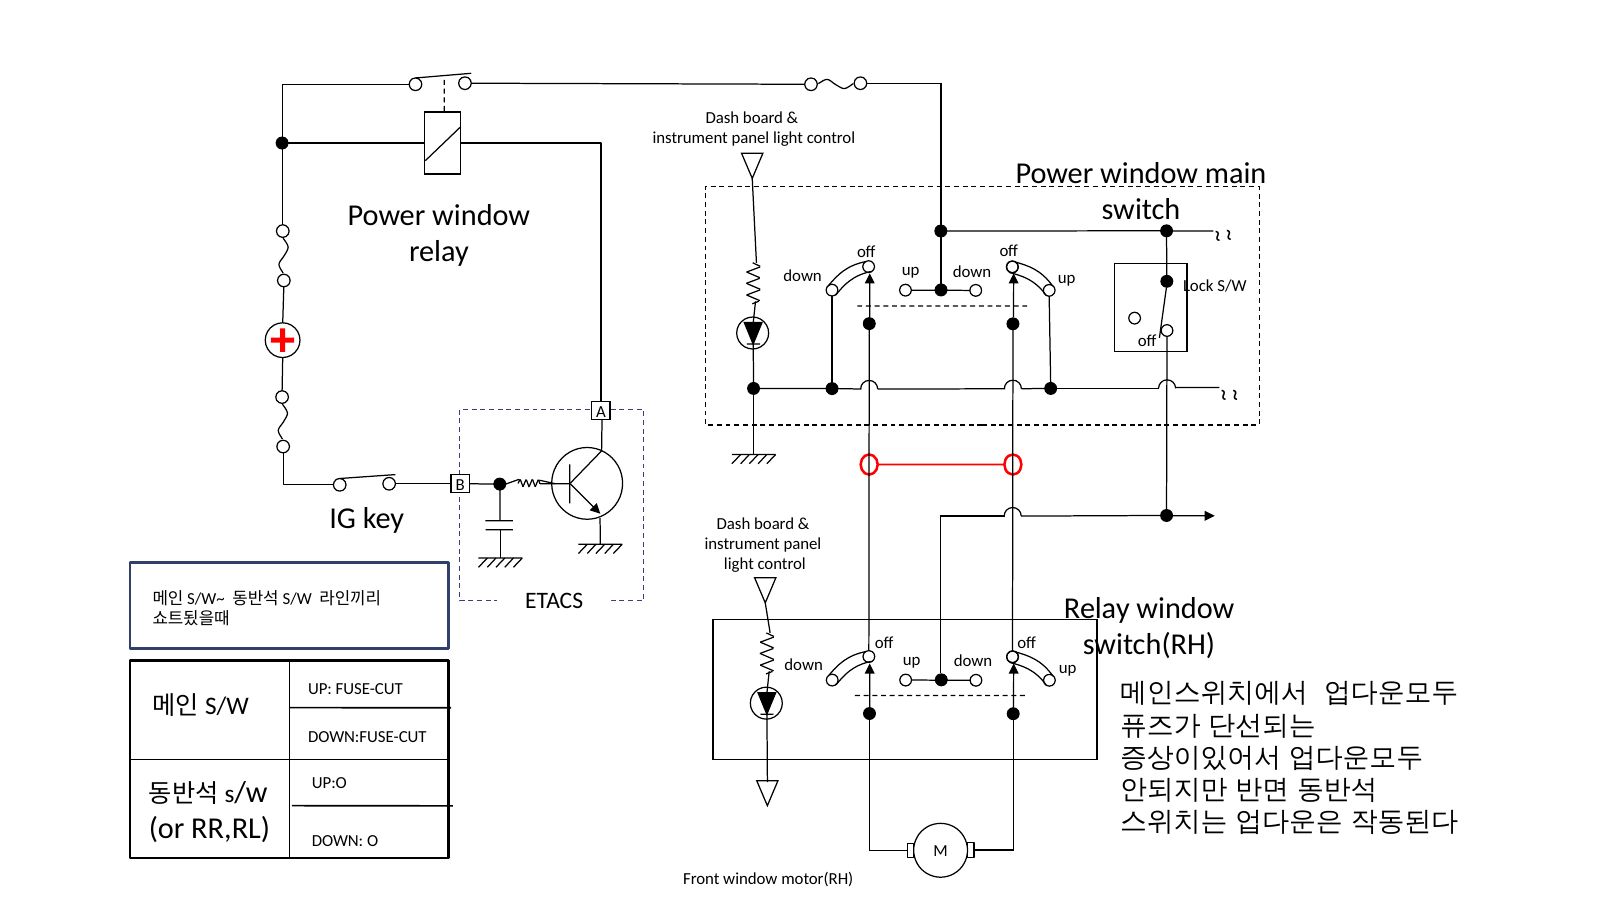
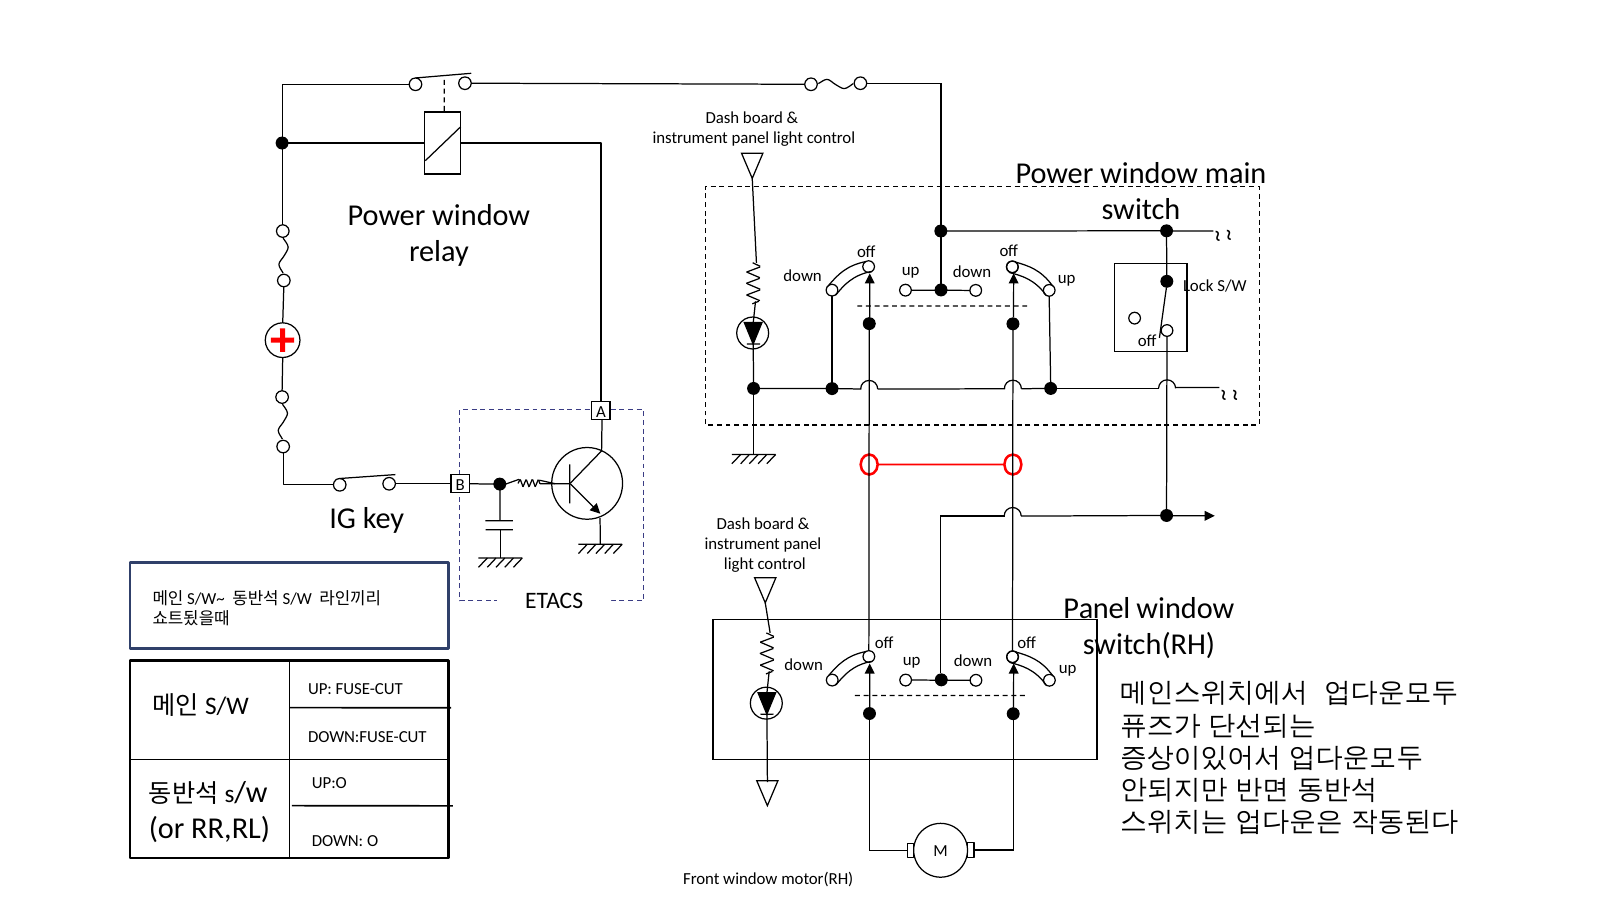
Relay: Relay -> Panel (1097, 608)
